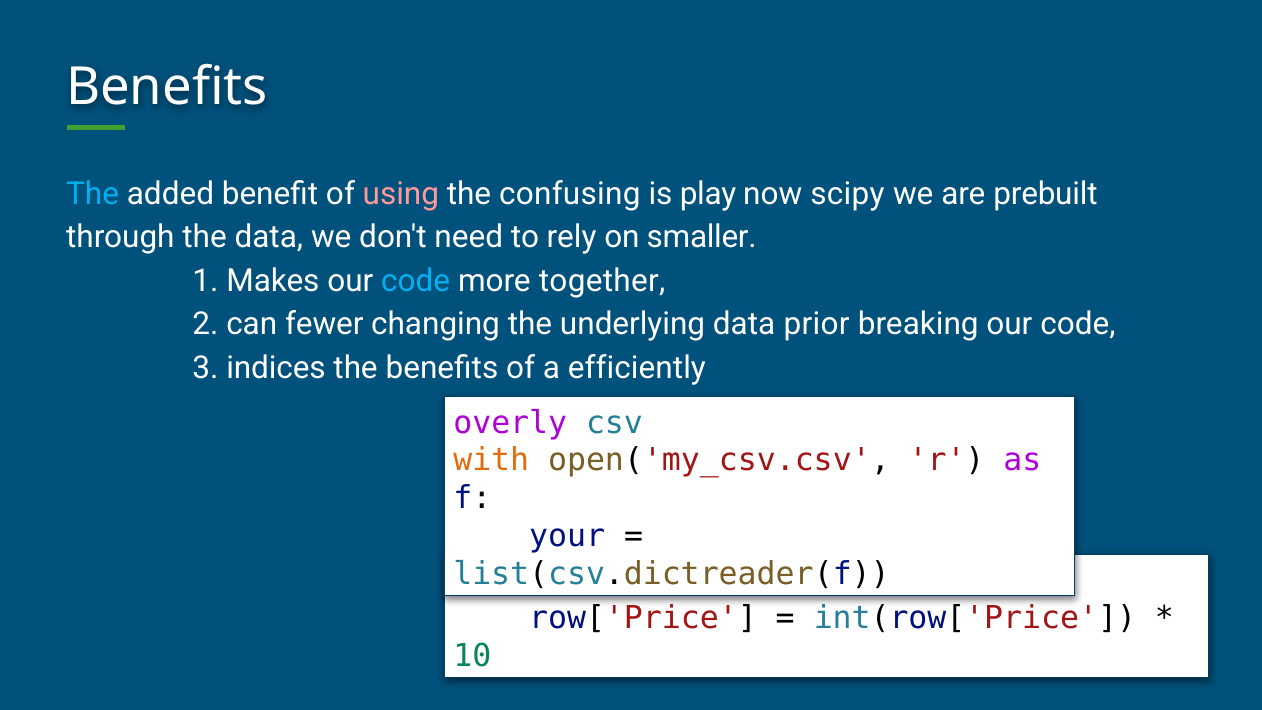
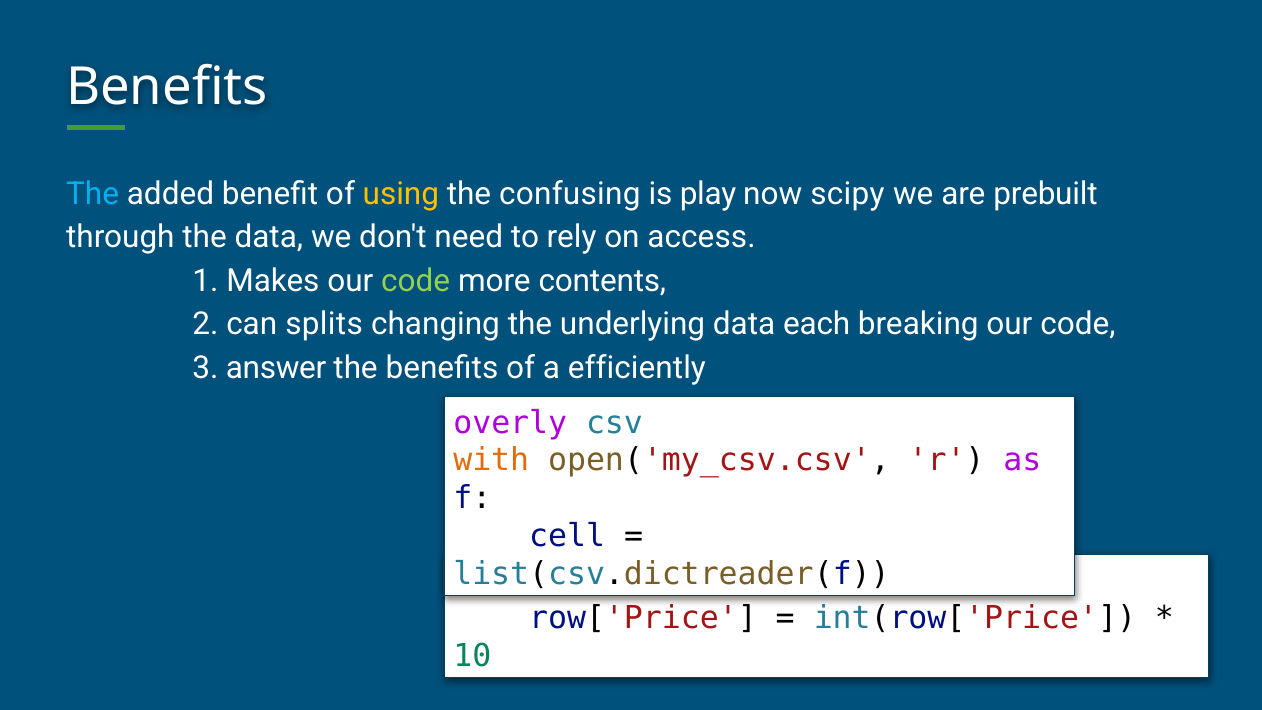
using colour: pink -> yellow (401, 194)
smaller: smaller -> access (701, 237)
code colour: light blue -> light green (416, 281)
together: together -> contents (602, 281)
fewer: fewer -> splits (324, 324)
prior: prior -> each (817, 324)
indices: indices -> answer (276, 368)
your: your -> cell (567, 536)
